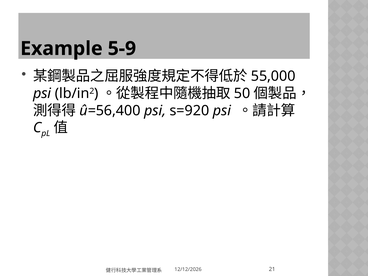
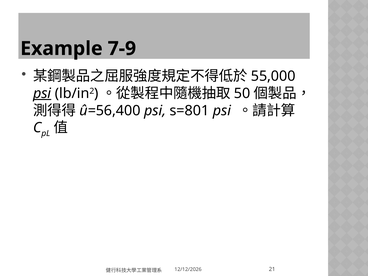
5-9: 5-9 -> 7-9 (122, 49)
psi underline: none -> present (42, 93)
s=920: s=920 -> s=801 (189, 111)
